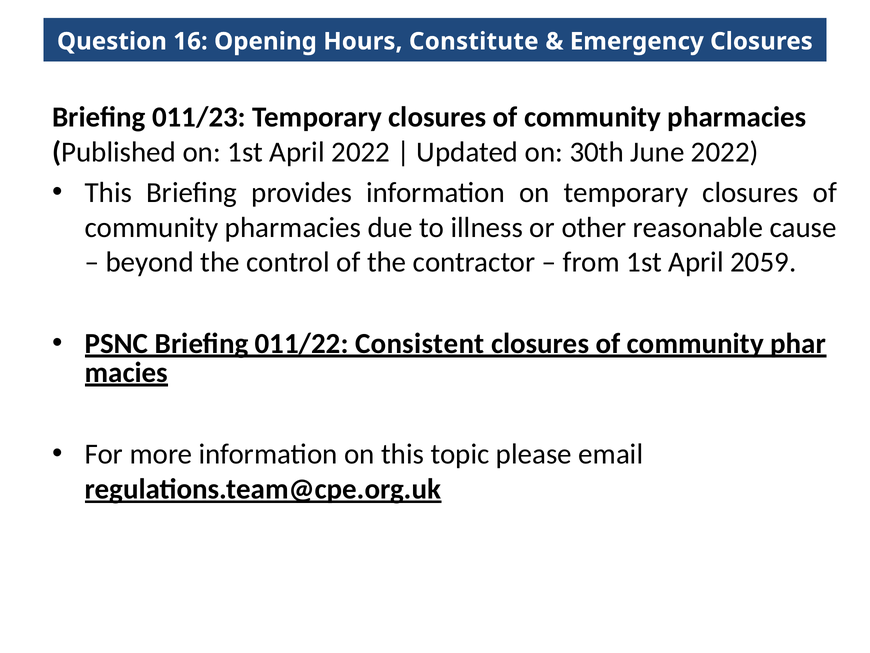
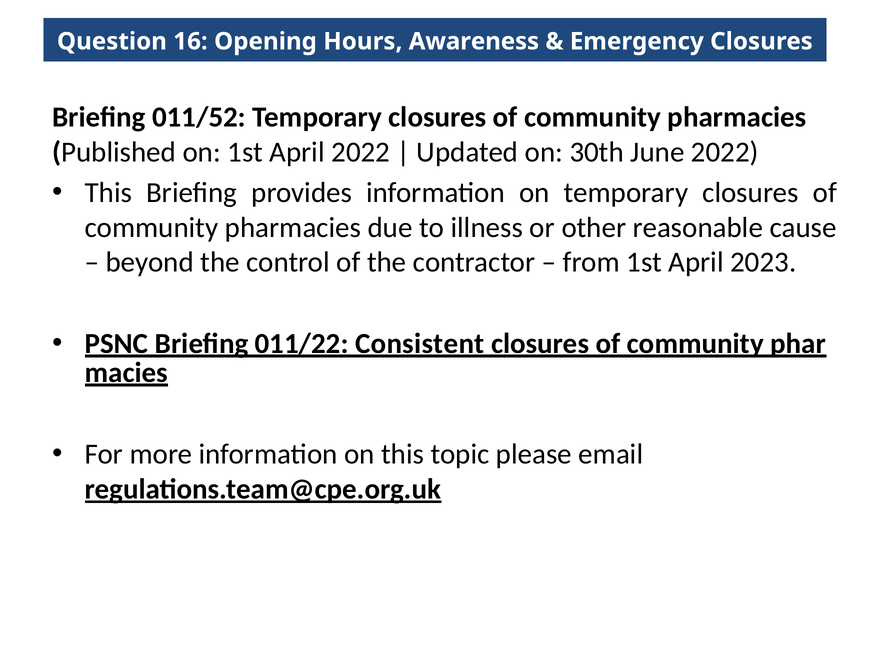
Constitute: Constitute -> Awareness (474, 41)
011/23: 011/23 -> 011/52 (199, 117)
2059: 2059 -> 2023 (763, 262)
